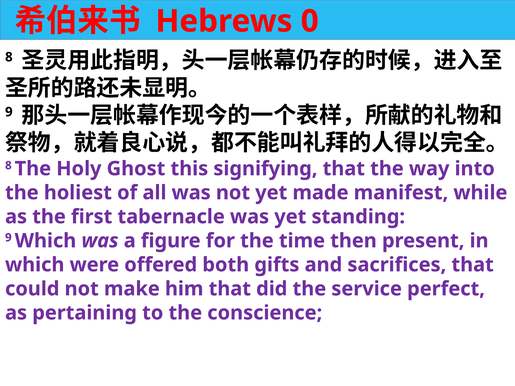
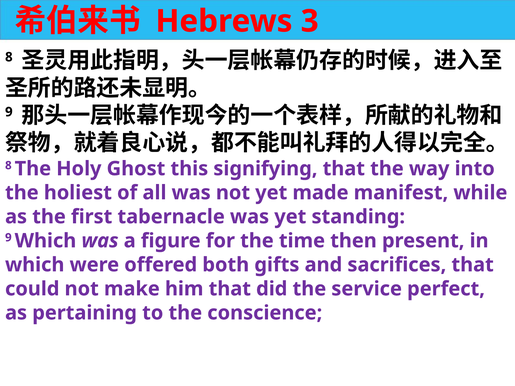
0: 0 -> 3 (310, 21)
